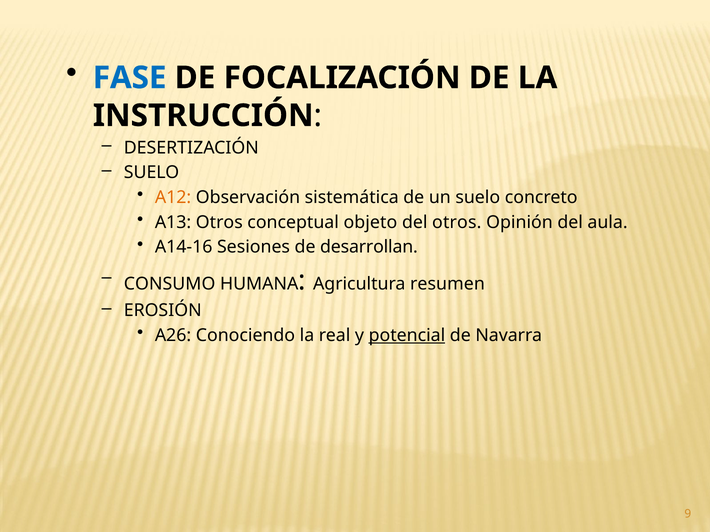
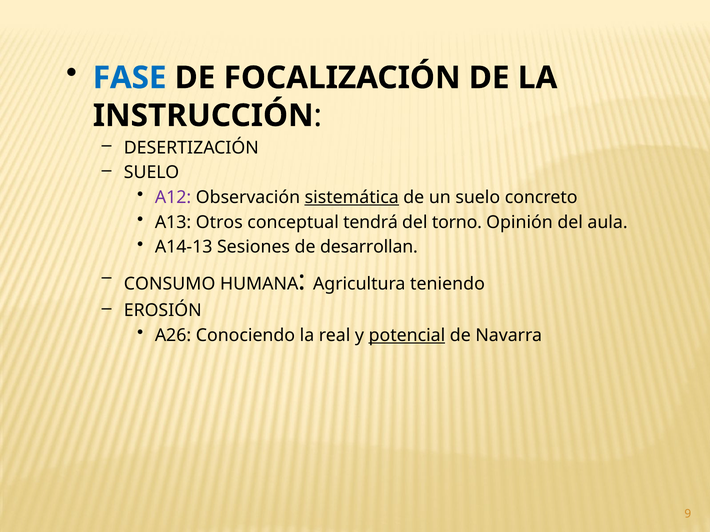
A12 colour: orange -> purple (173, 198)
sistemática underline: none -> present (352, 198)
objeto: objeto -> tendrá (371, 222)
del otros: otros -> torno (457, 222)
A14-16: A14-16 -> A14-13 (184, 247)
resumen: resumen -> teniendo (447, 284)
